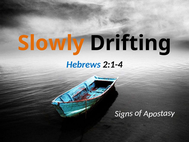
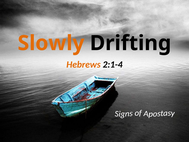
Hebrews colour: blue -> orange (84, 64)
